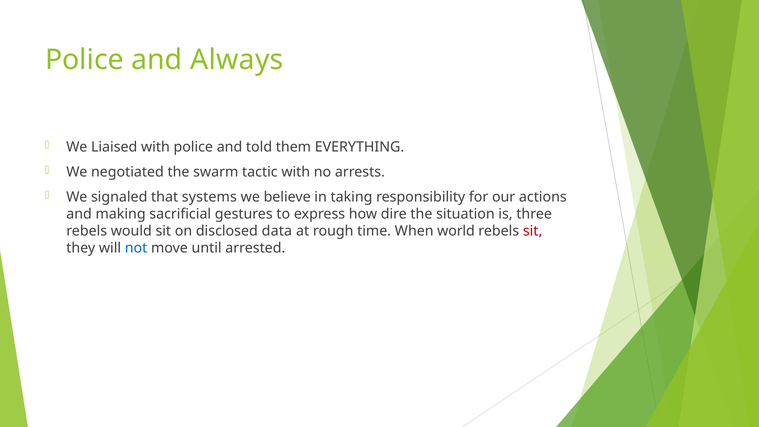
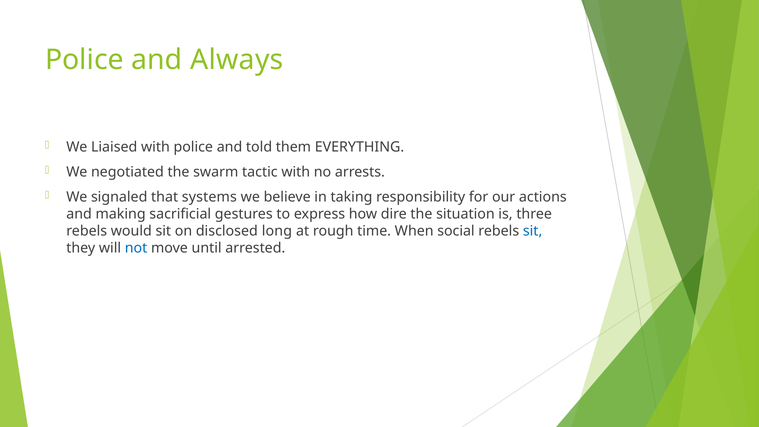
data: data -> long (277, 231)
world: world -> social (456, 231)
sit colour: red -> blue (533, 231)
